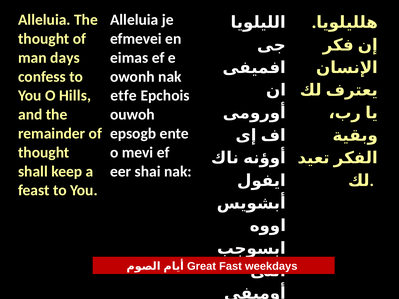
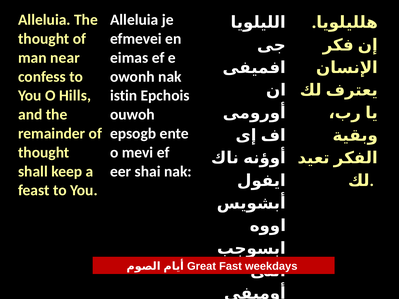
days: days -> near (65, 58)
etfe: etfe -> istin (124, 96)
